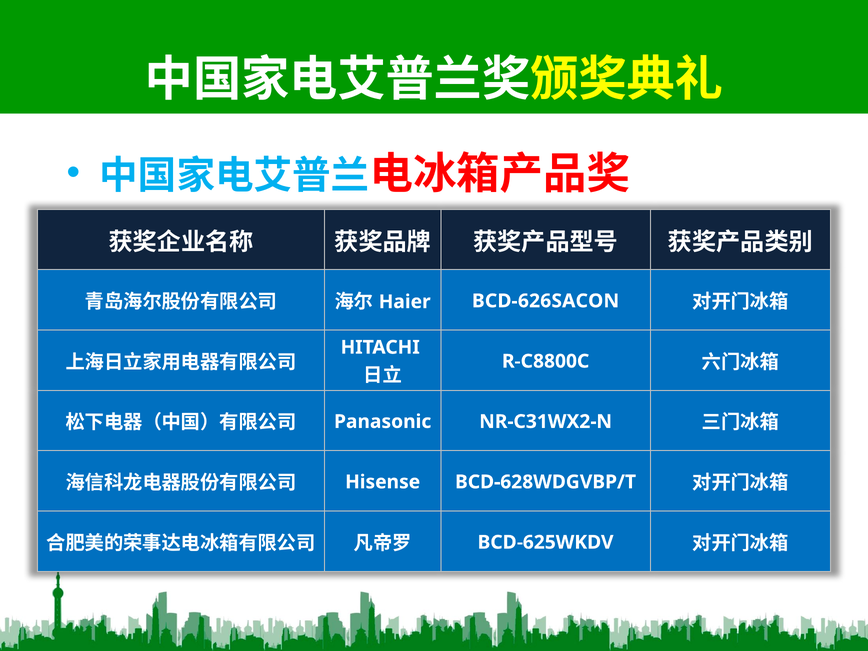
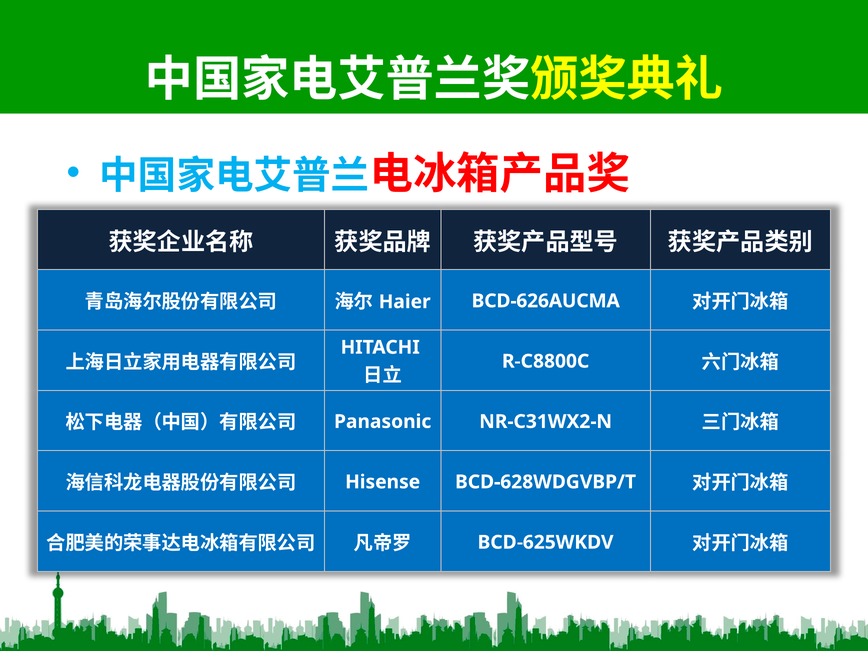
BCD-626SACON: BCD-626SACON -> BCD-626AUCMA (546, 301)
